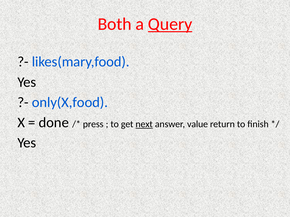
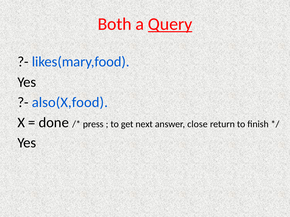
only(X,food: only(X,food -> also(X,food (70, 103)
next underline: present -> none (144, 124)
value: value -> close (197, 124)
